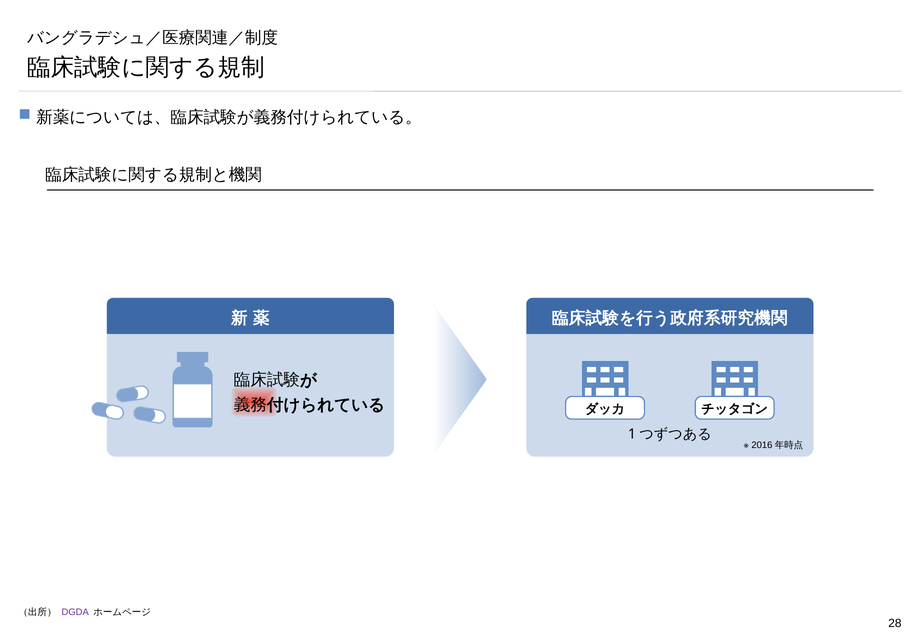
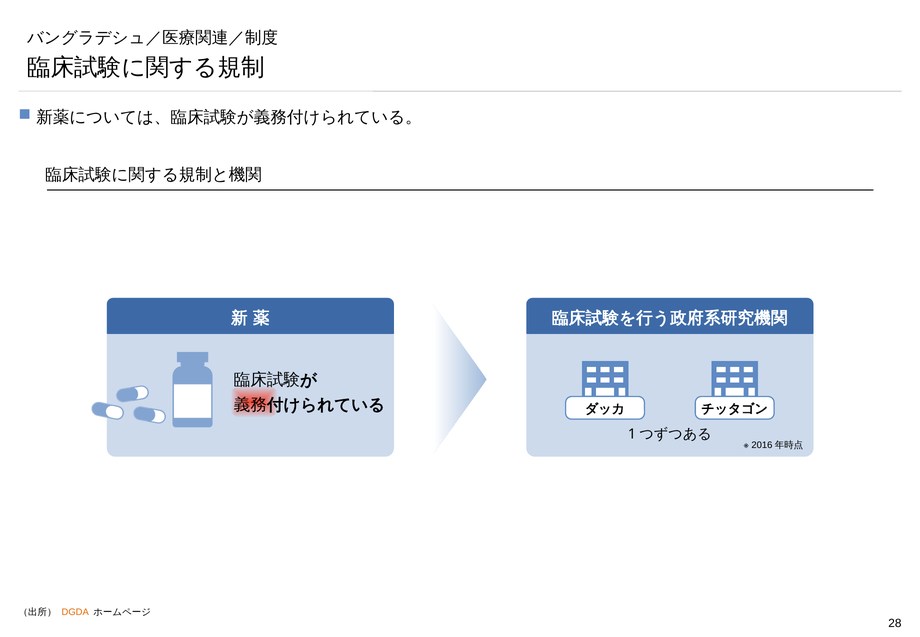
DGDA colour: purple -> orange (75, 612)
